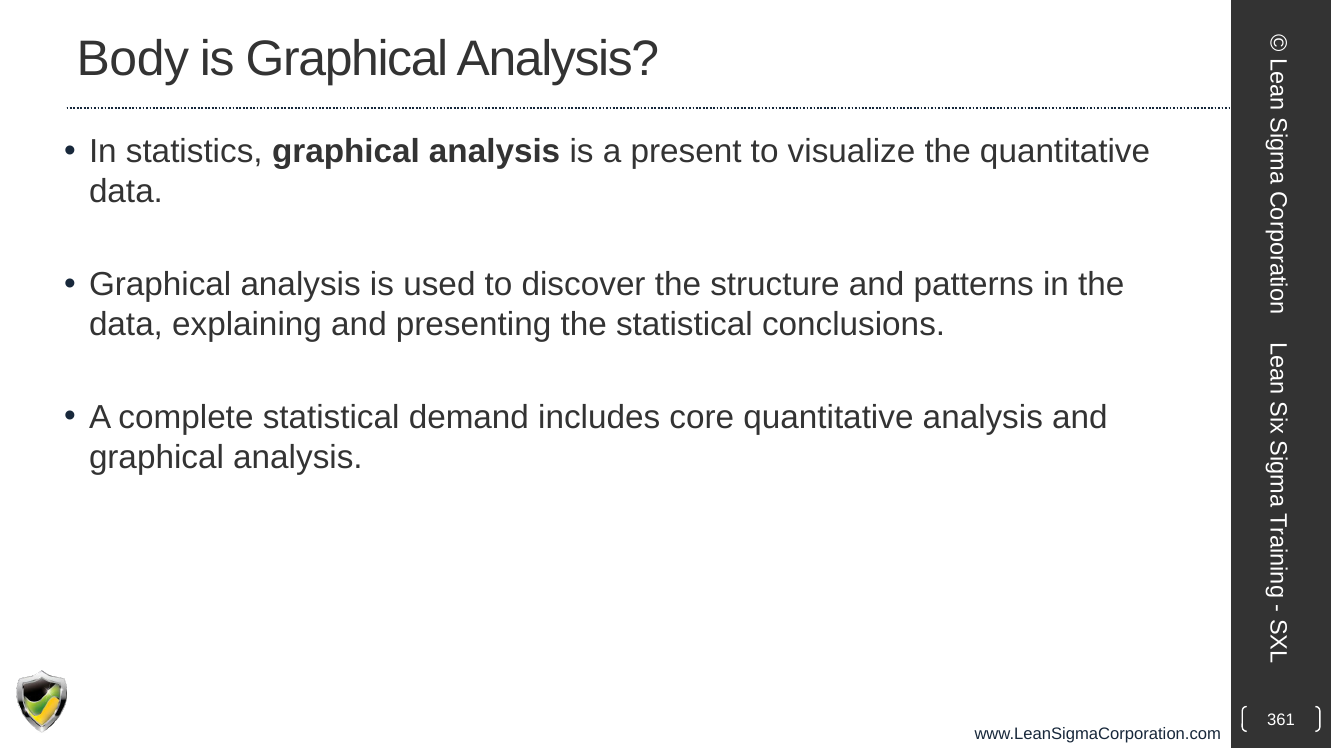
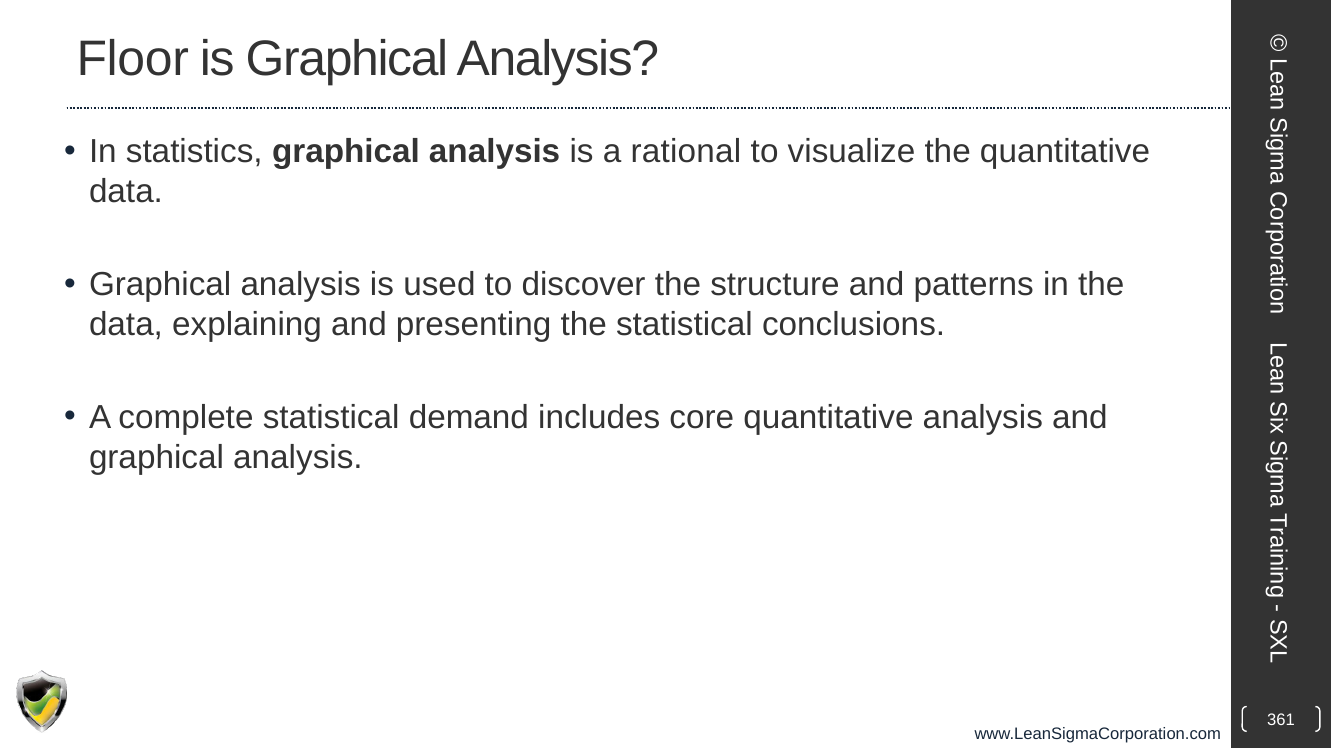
Body: Body -> Floor (133, 59)
present: present -> rational (686, 152)
